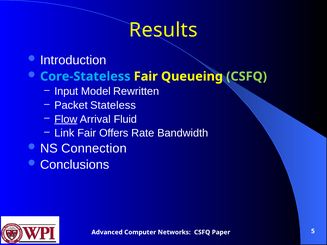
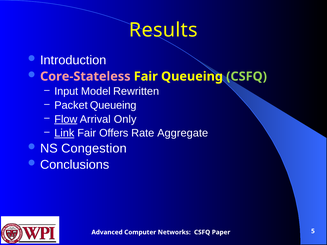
Core-Stateless colour: light blue -> pink (85, 76)
Packet Stateless: Stateless -> Queueing (113, 105)
Fluid: Fluid -> Only (125, 119)
Link underline: none -> present (64, 133)
Bandwidth: Bandwidth -> Aggregate (183, 133)
Connection: Connection -> Congestion (94, 149)
